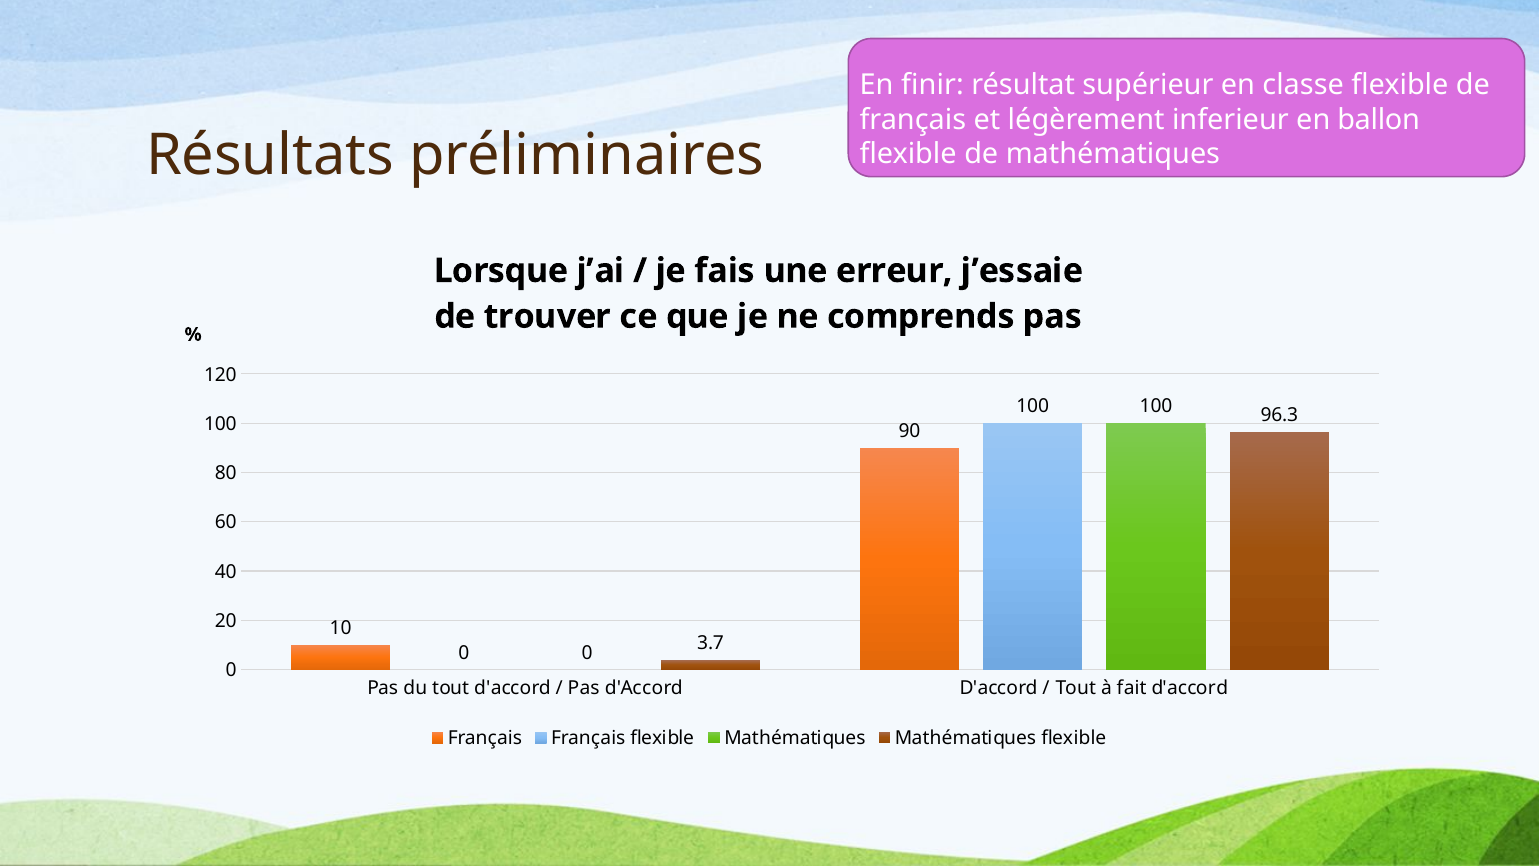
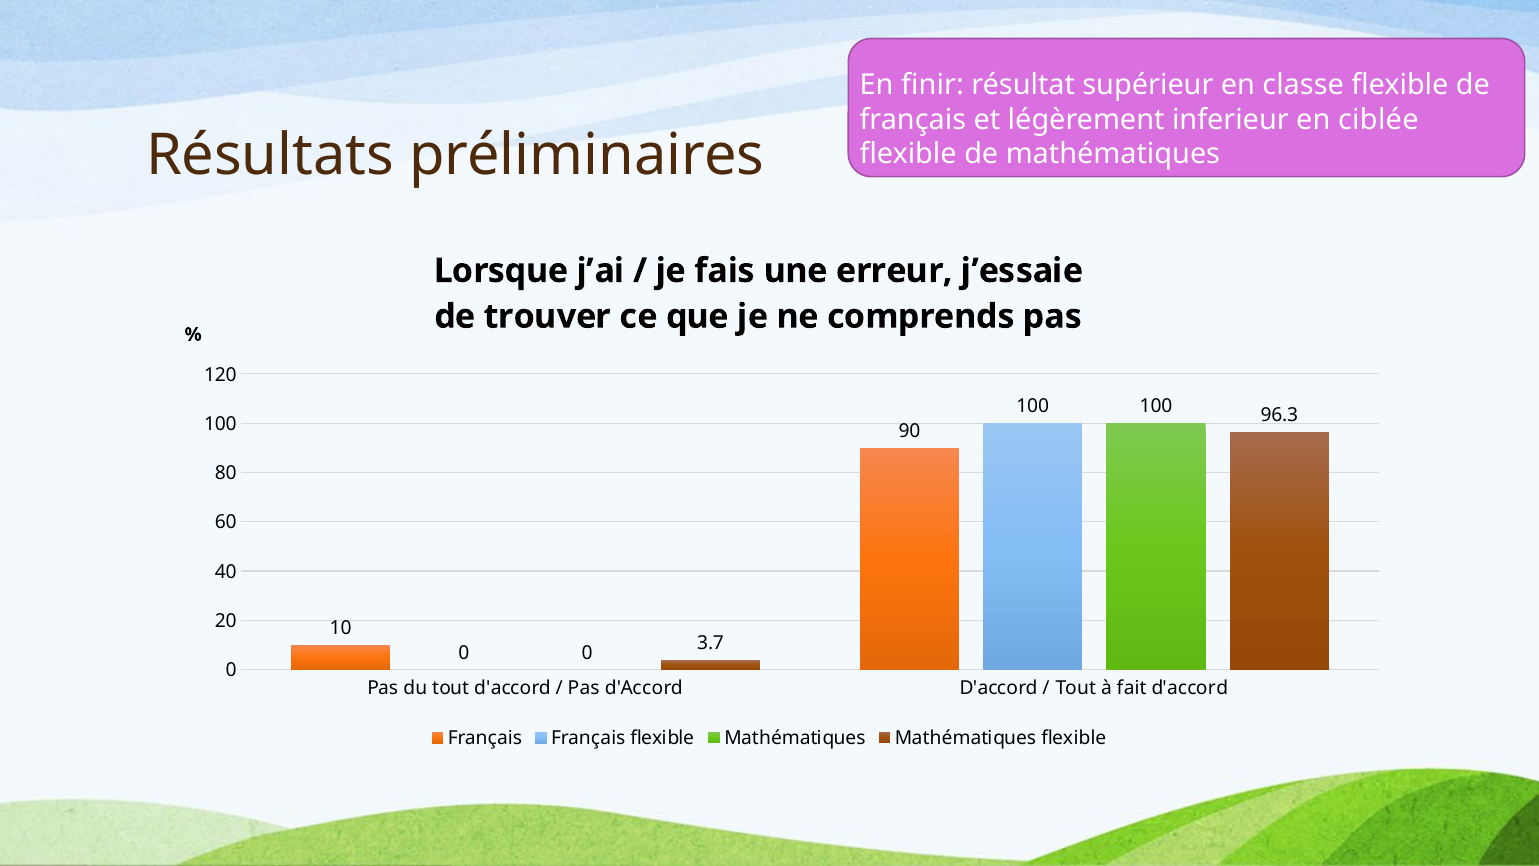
ballon: ballon -> ciblée (1378, 120)
